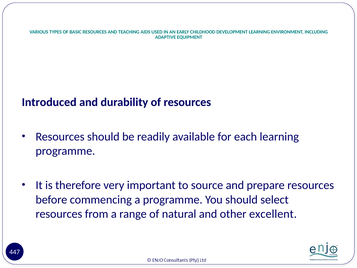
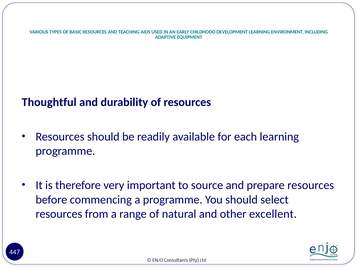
Introduced: Introduced -> Thoughtful (49, 102)
